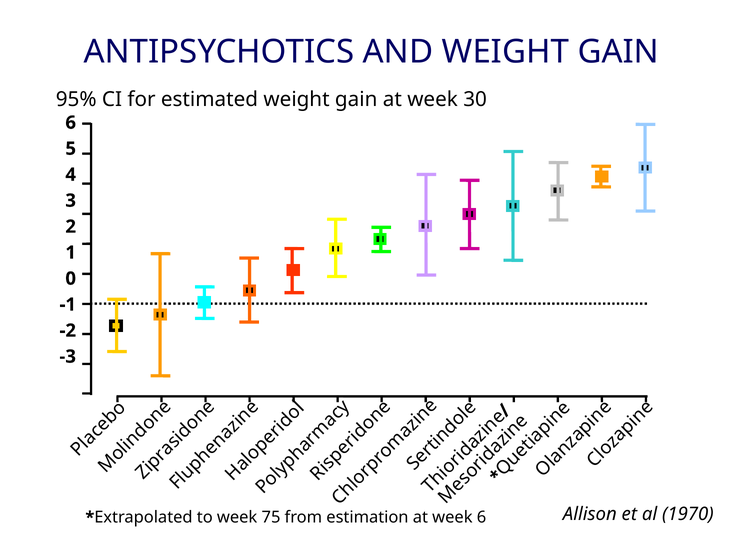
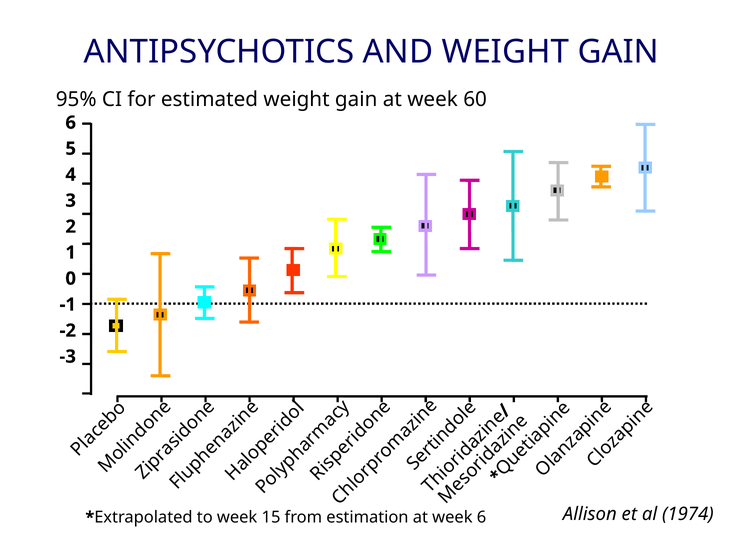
30: 30 -> 60 (475, 99)
75: 75 -> 15 (271, 518)
1970: 1970 -> 1974 (688, 514)
